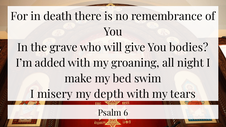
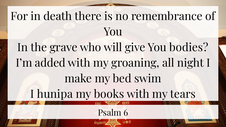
misery: misery -> hunipa (55, 94)
depth: depth -> books (109, 94)
